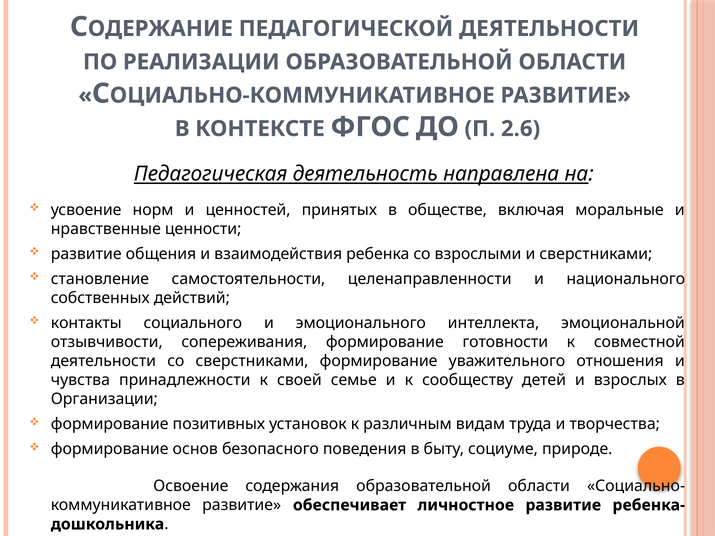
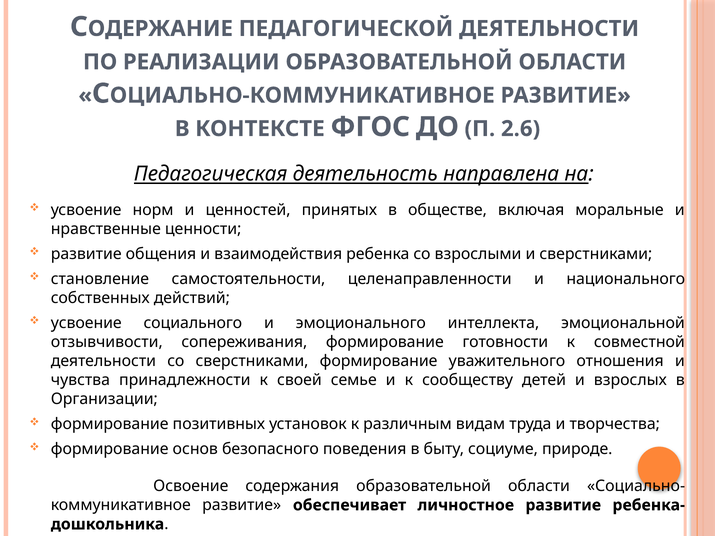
контакты: контакты -> усвоение (86, 323)
